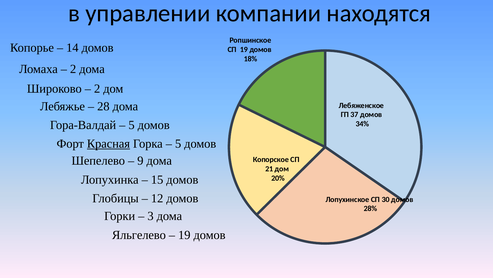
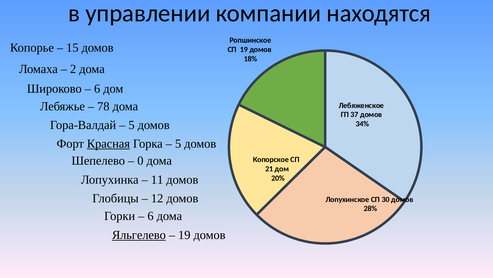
14: 14 -> 15 (72, 48)
2: 2 -> 6 (97, 89)
28: 28 -> 78 (103, 106)
9: 9 -> 0 (140, 160)
15: 15 -> 11 (157, 179)
3: 3 -> 6 (151, 216)
Яльгелево underline: none -> present (139, 234)
